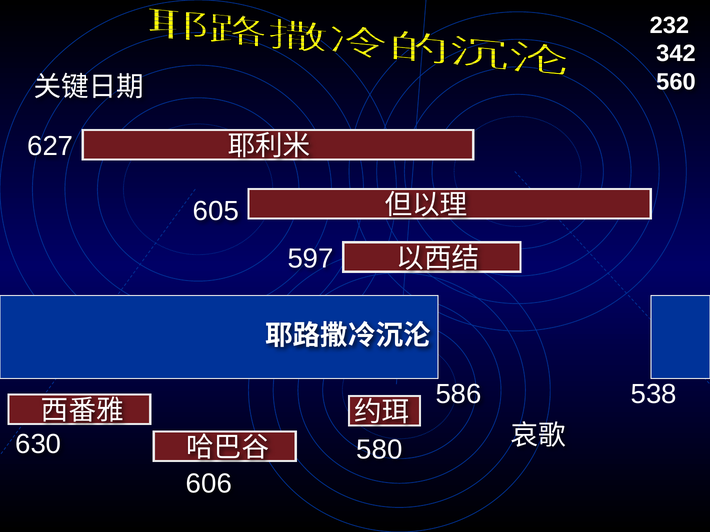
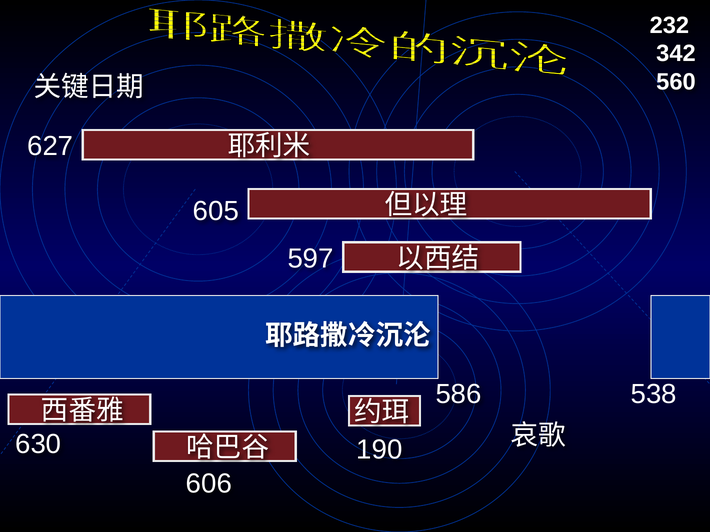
580: 580 -> 190 (379, 450)
